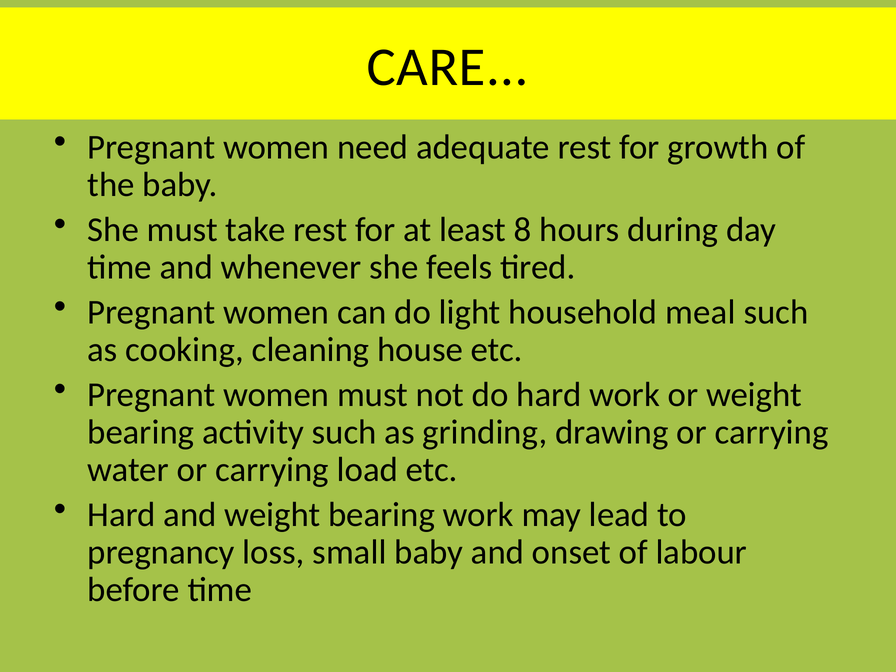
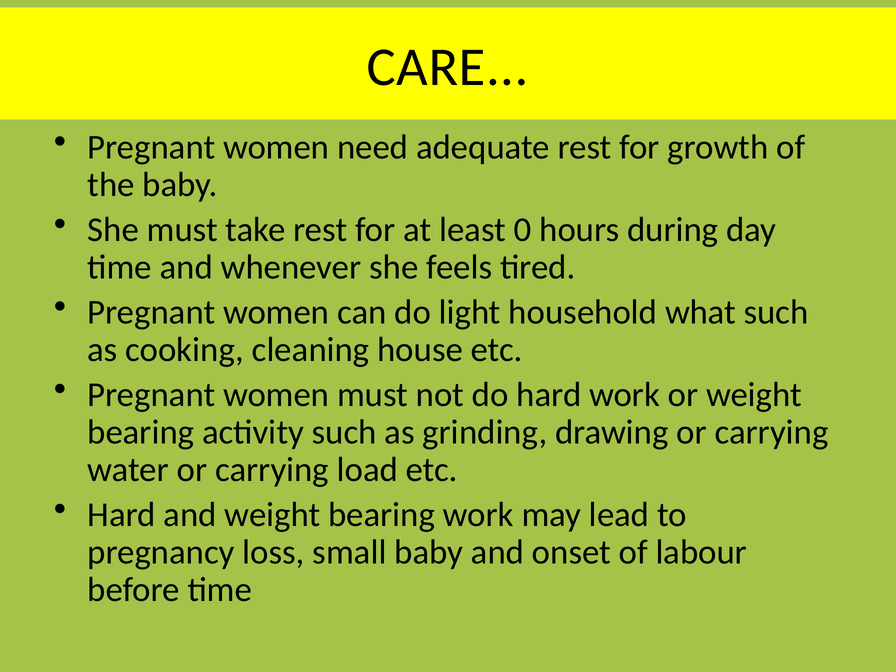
8: 8 -> 0 (523, 230)
meal: meal -> what (700, 312)
